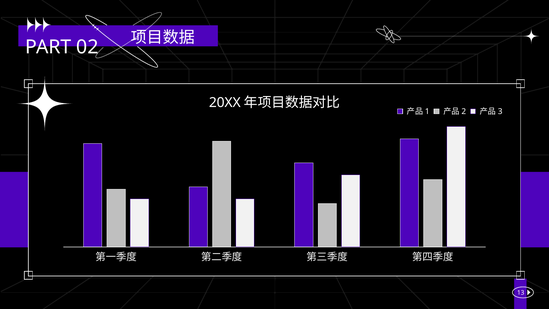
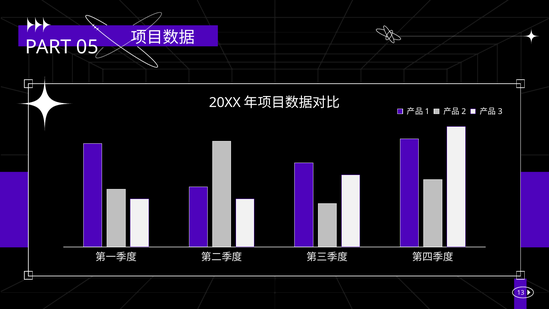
02: 02 -> 05 (87, 47)
